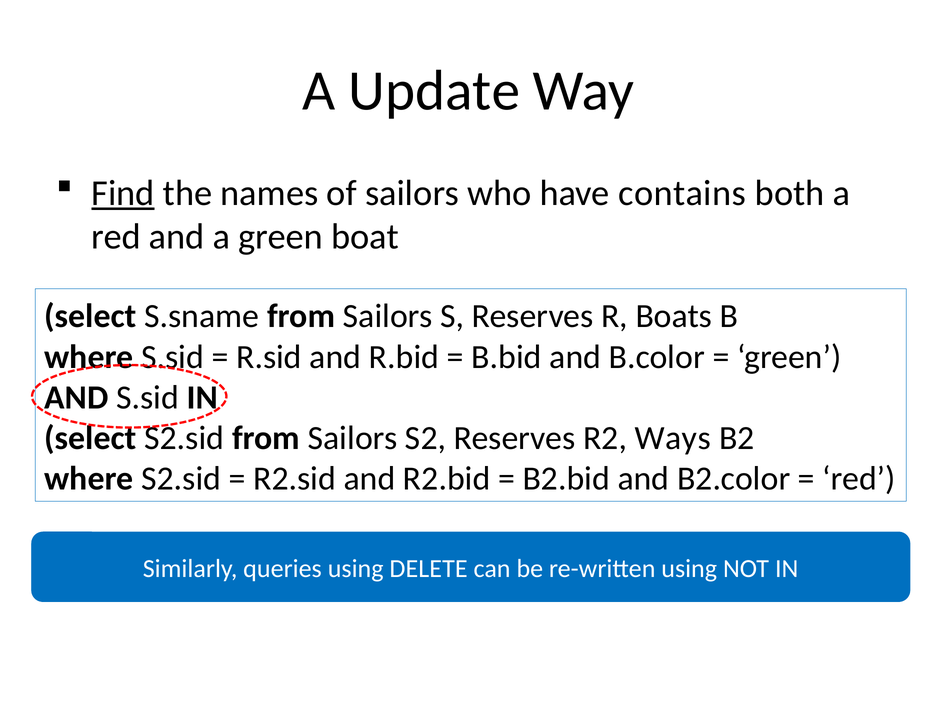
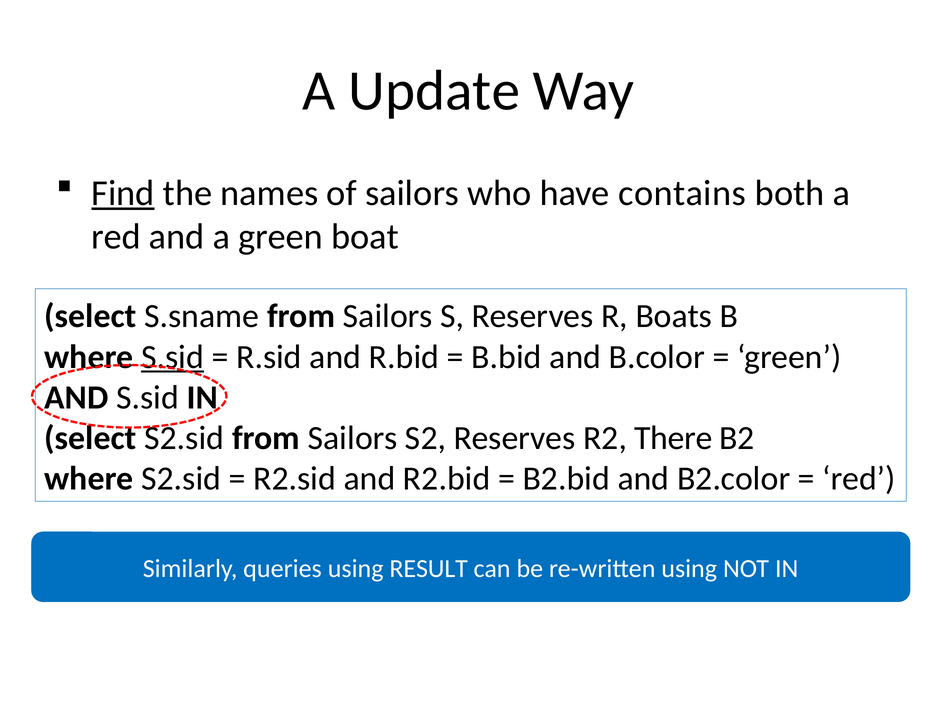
S.sid underline: none -> present (173, 357)
Ways: Ways -> There (673, 438)
DELETE: DELETE -> RESULT (429, 568)
